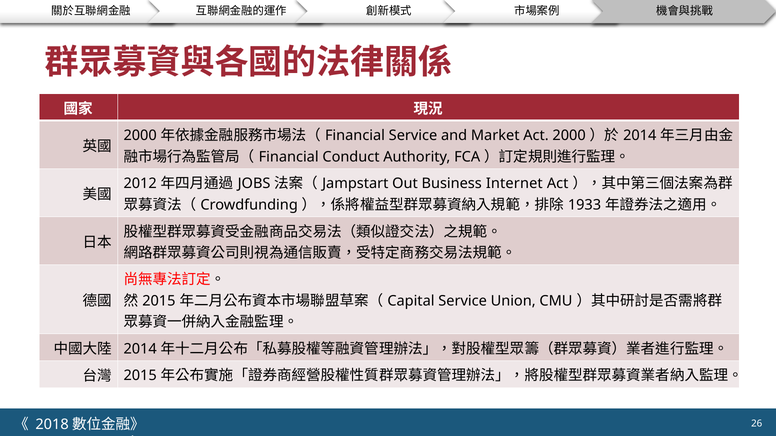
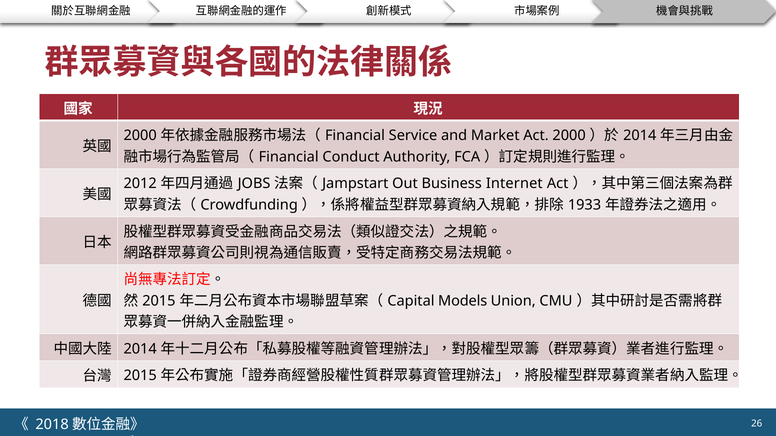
Service: Service -> Models (463, 301)
